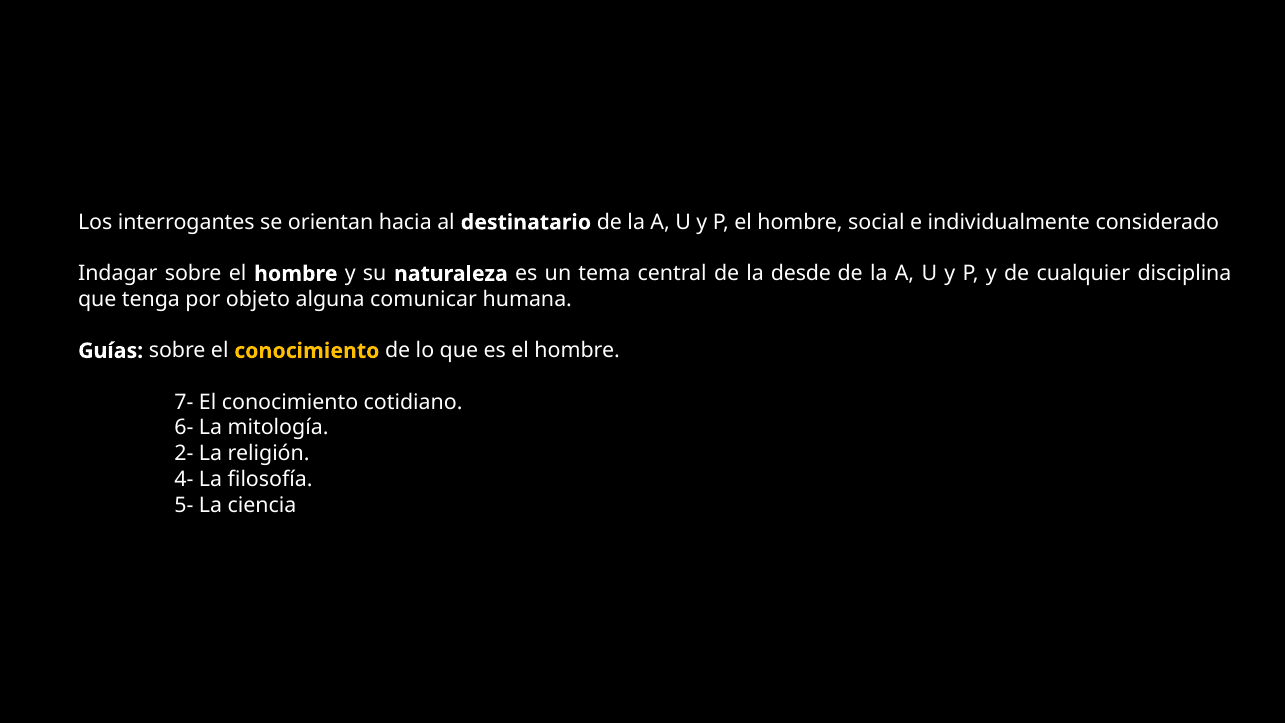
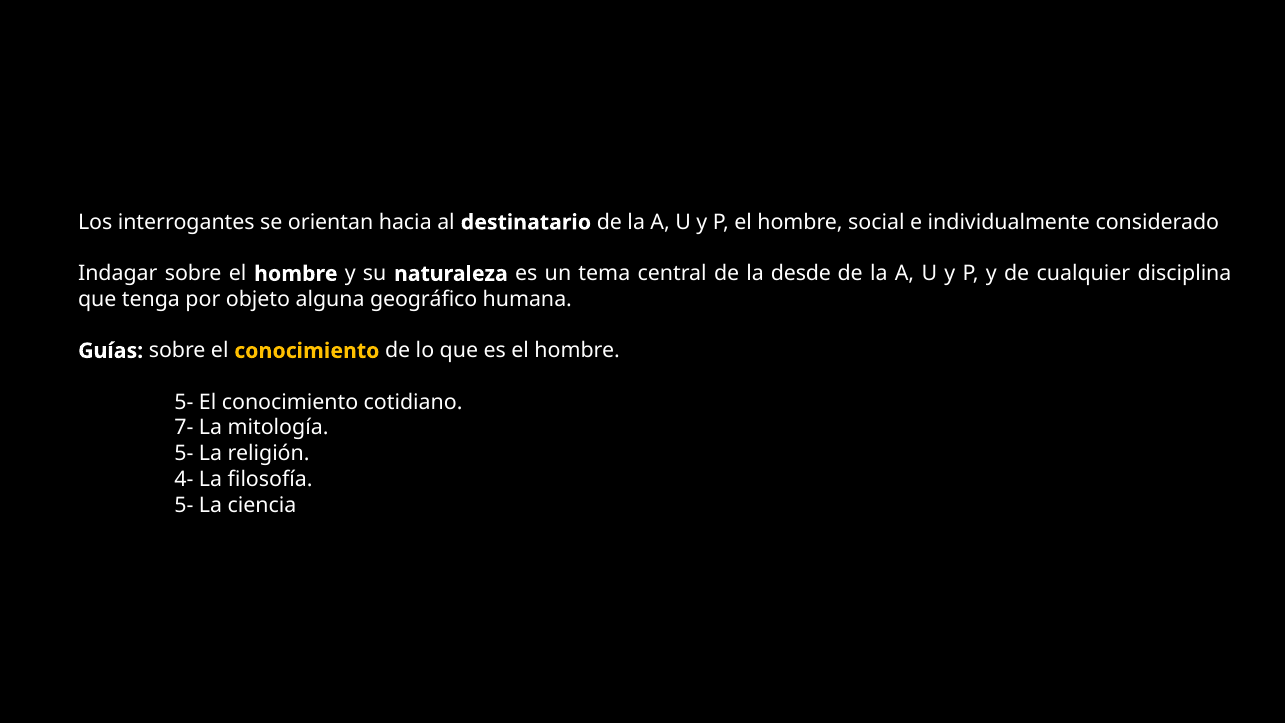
comunicar: comunicar -> geográfico (424, 299)
7-: 7- -> 5- (184, 402)
6-: 6- -> 7- (184, 428)
2-: 2- -> 5- (184, 453)
